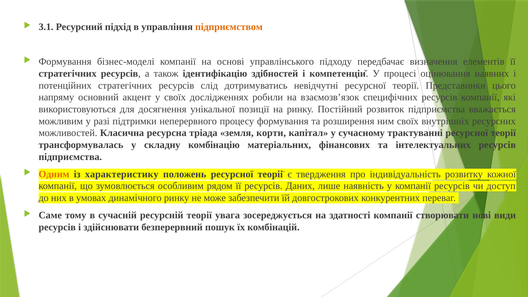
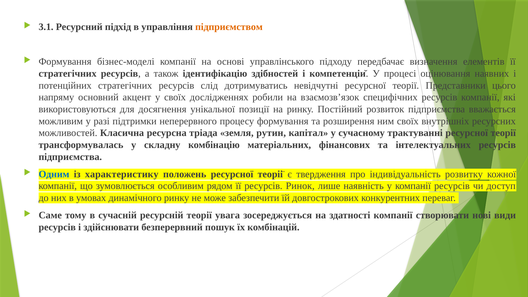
корти: корти -> рутин (271, 133)
Одним colour: orange -> blue (54, 174)
Даних: Даних -> Ринок (300, 186)
